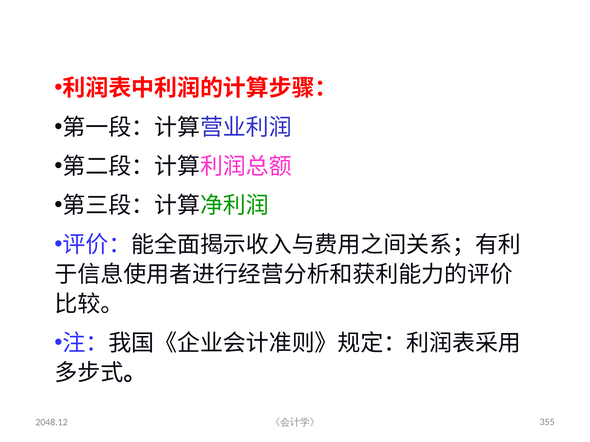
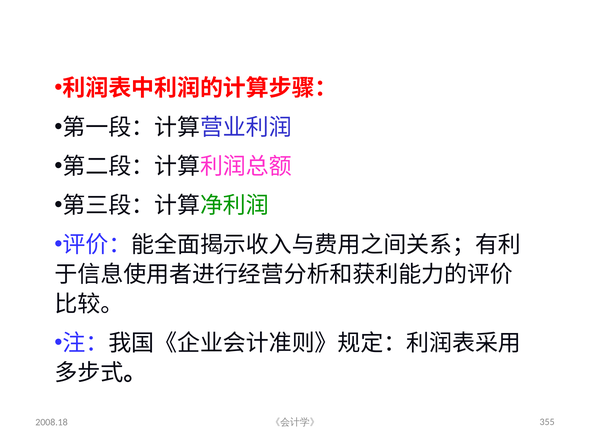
2048.12: 2048.12 -> 2008.18 (52, 423)
